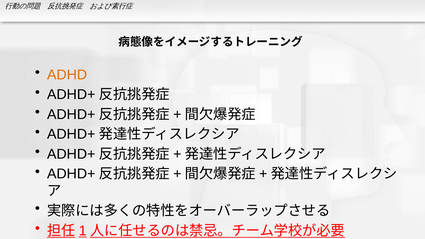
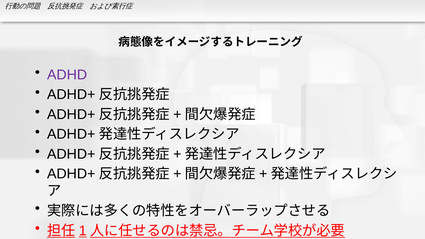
ADHD colour: orange -> purple (67, 75)
